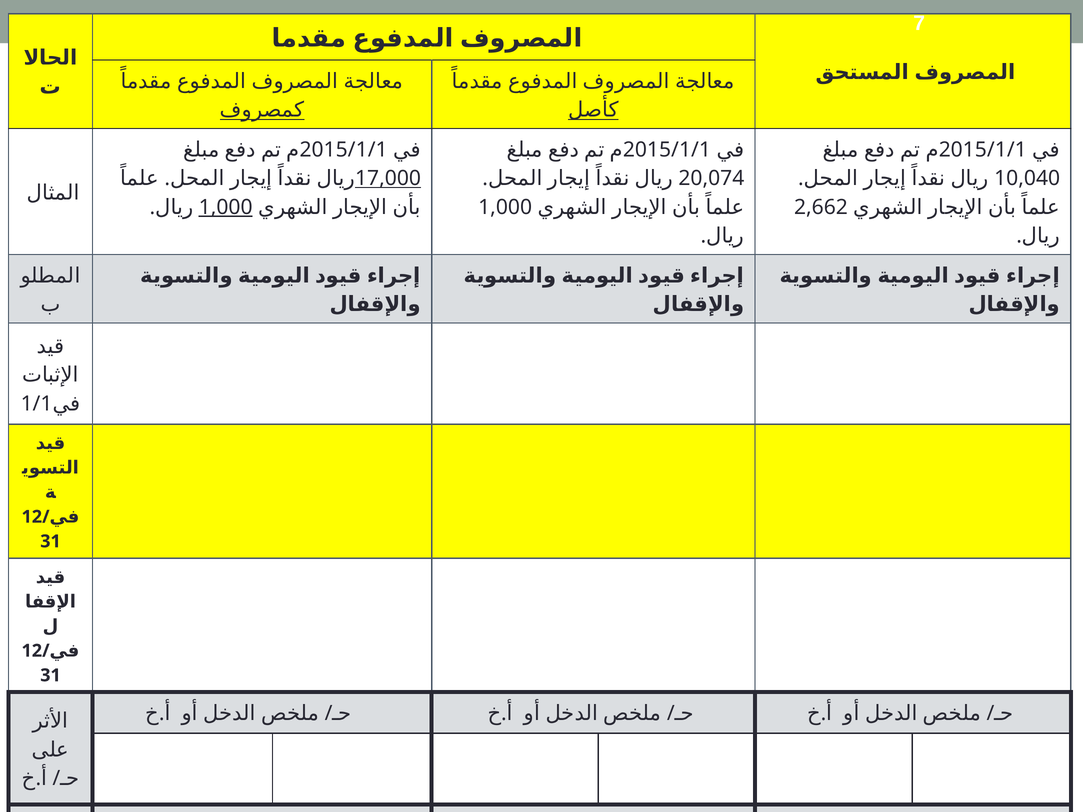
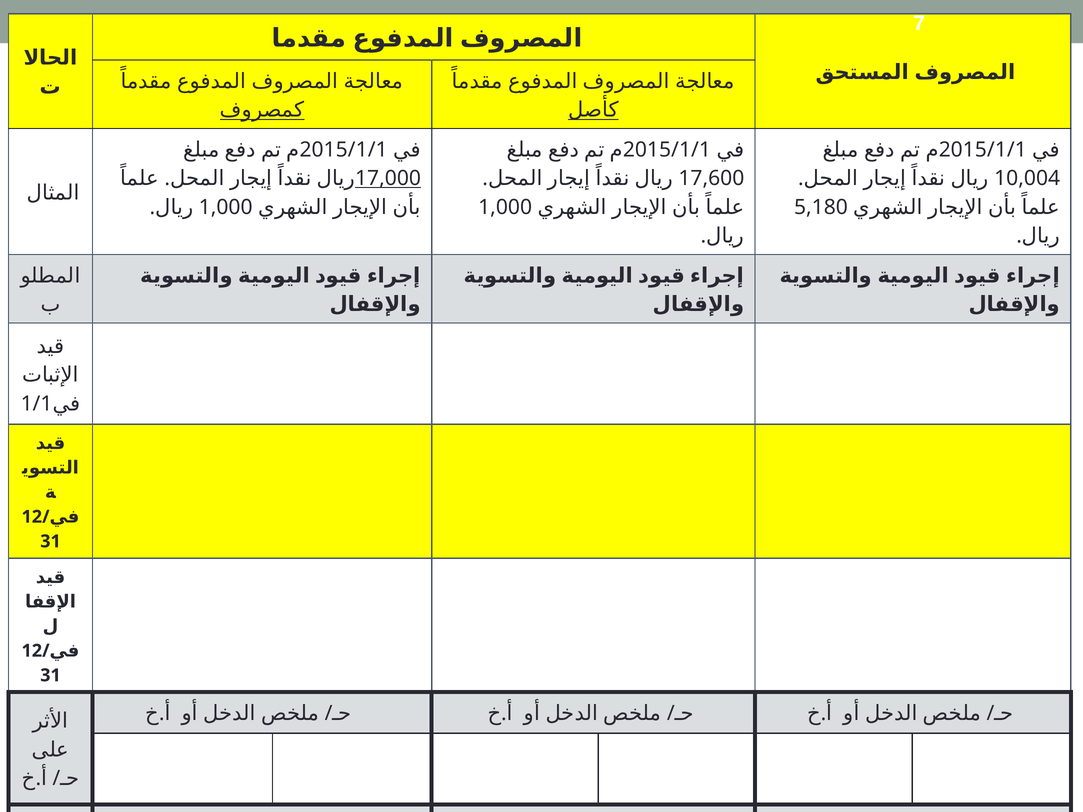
20,074: 20,074 -> 17,600 (711, 178)
10,040: 10,040 -> 10,004 (1027, 178)
1,000 underline: present -> none (226, 207)
2,662: 2,662 -> 5,180 (821, 207)
